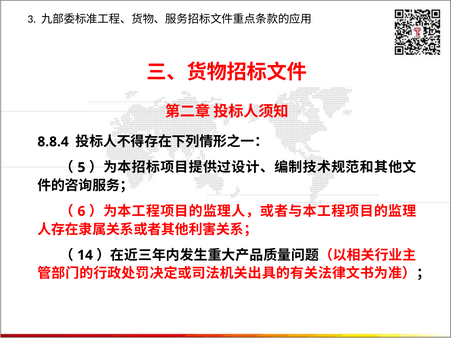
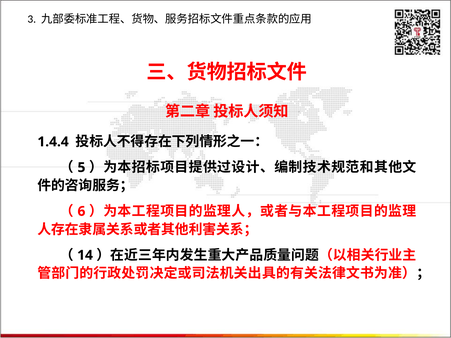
8.8.4: 8.8.4 -> 1.4.4 (53, 142)
